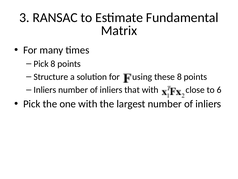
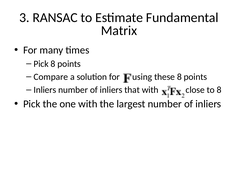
Structure: Structure -> Compare (51, 77)
to 6: 6 -> 8 (219, 90)
